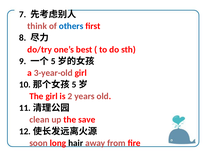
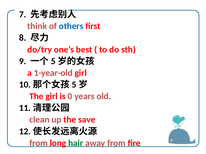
3-year-old: 3-year-old -> 1-year-old (53, 73)
2: 2 -> 0 (70, 97)
soon: soon -> from (39, 143)
hair colour: black -> green (76, 143)
